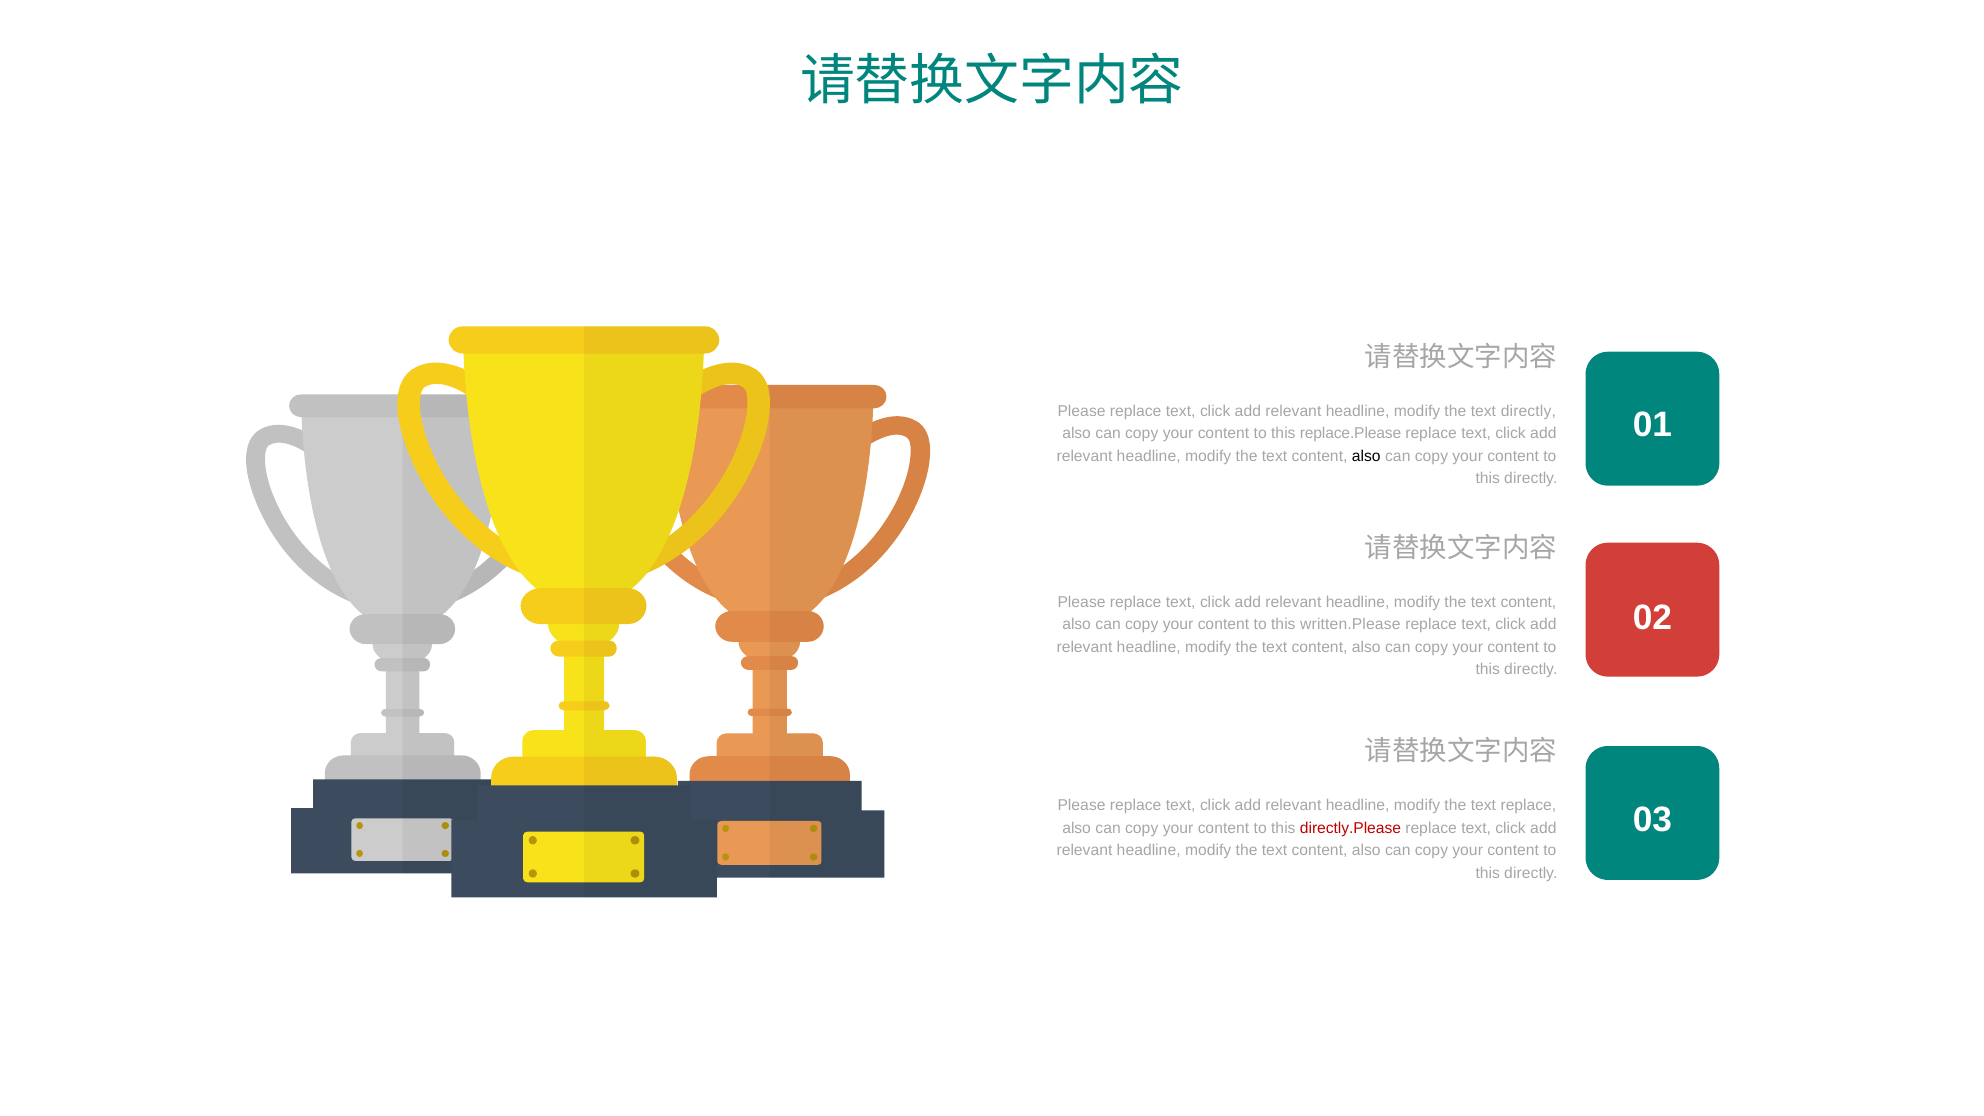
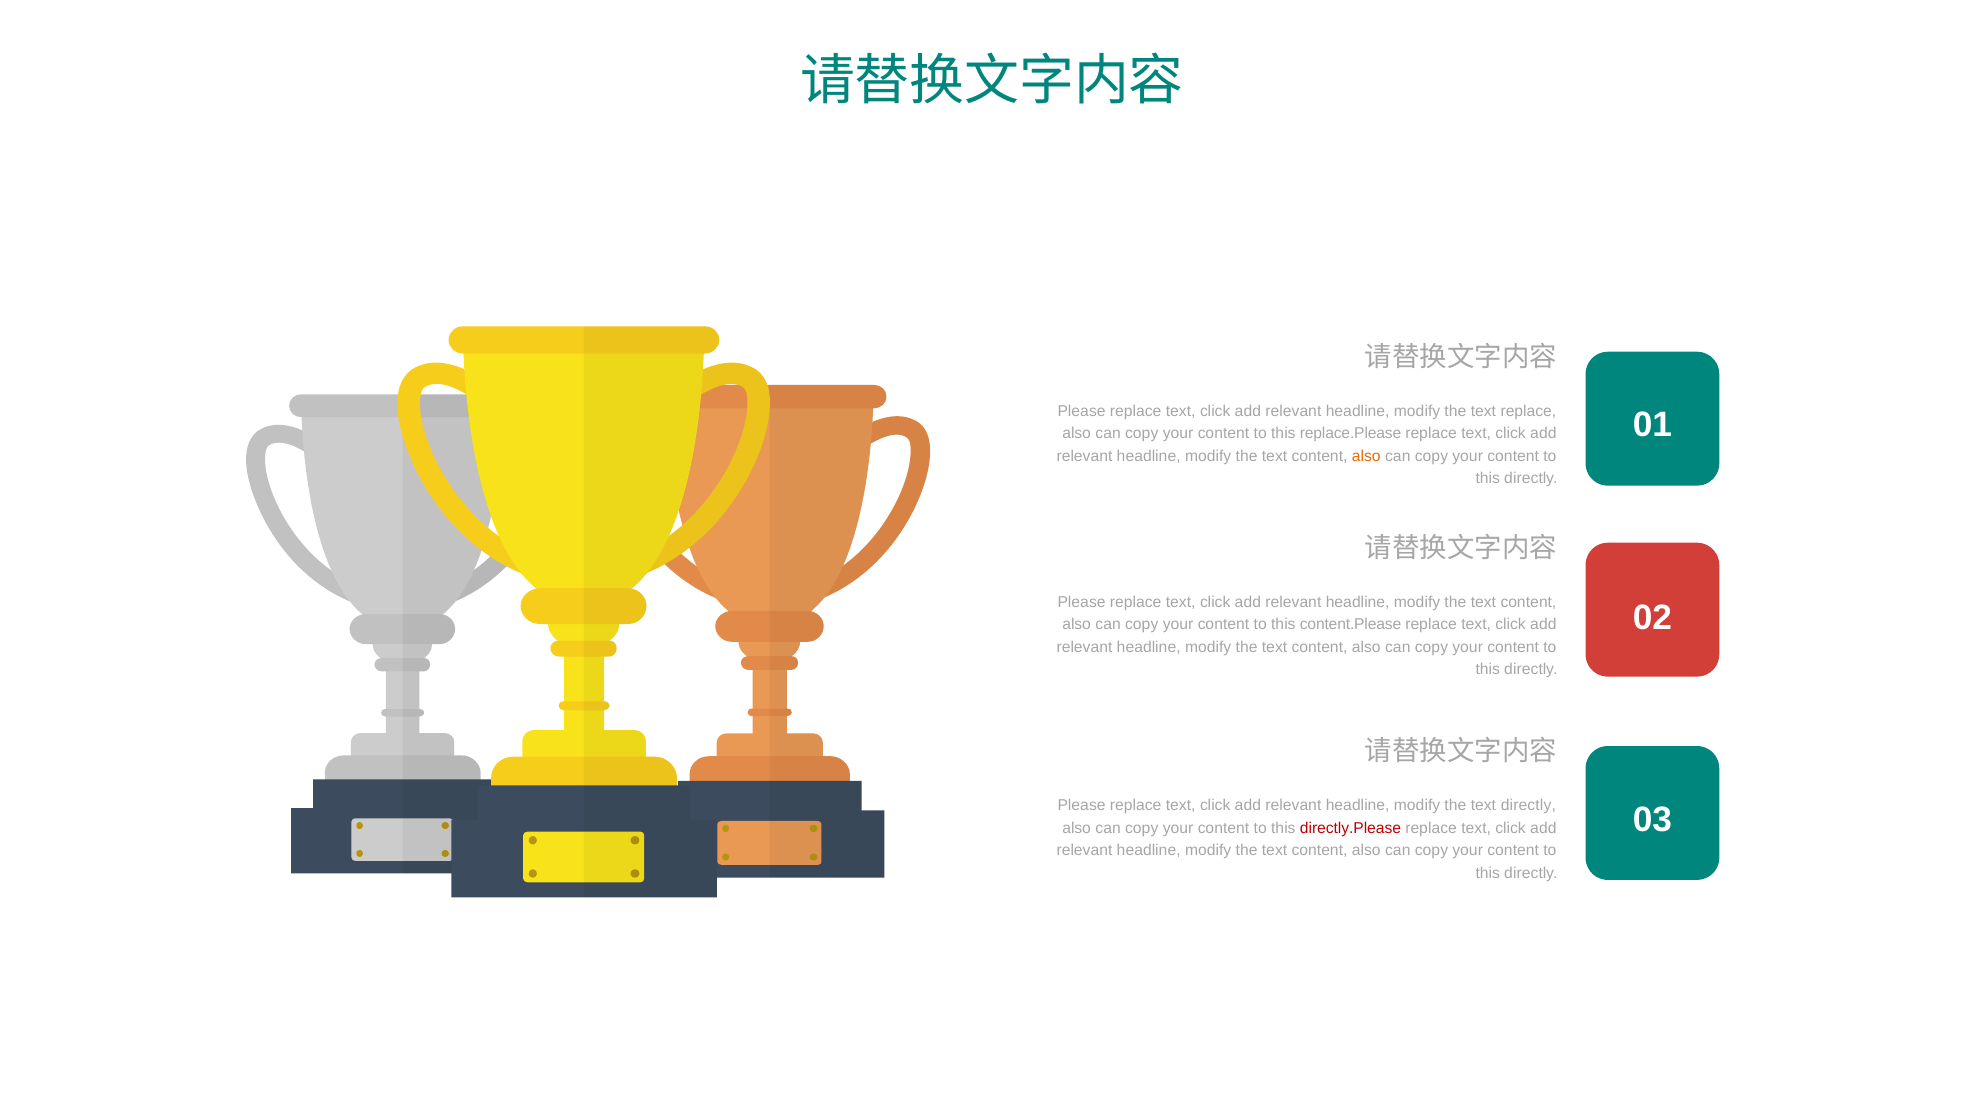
text directly: directly -> replace (1528, 411)
also colour: black -> orange (1366, 456)
written.Please: written.Please -> content.Please (1351, 625)
text replace: replace -> directly (1528, 806)
